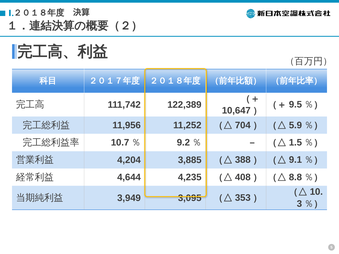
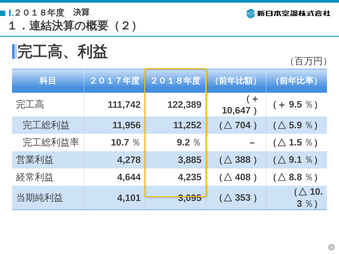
4,204: 4,204 -> 4,278 (129, 160)
3,949: 3,949 -> 4,101 (129, 198)
